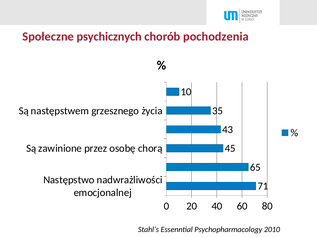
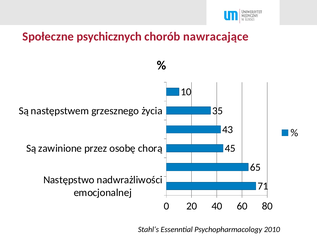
pochodzenia: pochodzenia -> nawracające (216, 36)
